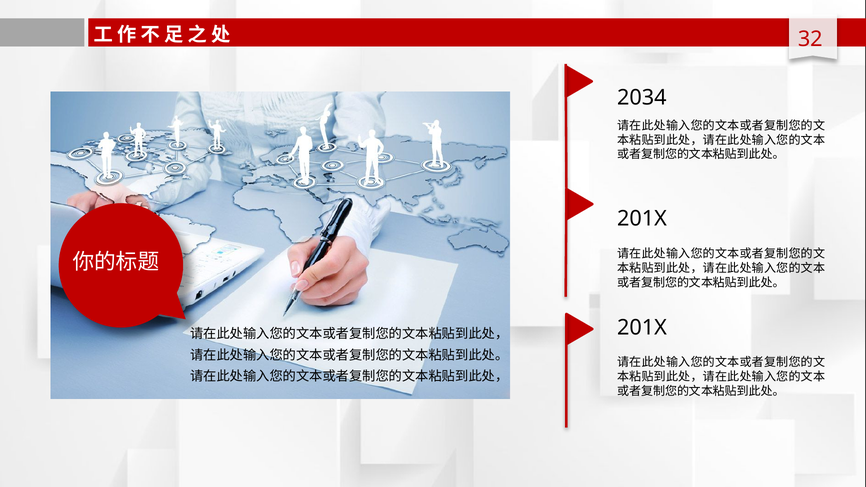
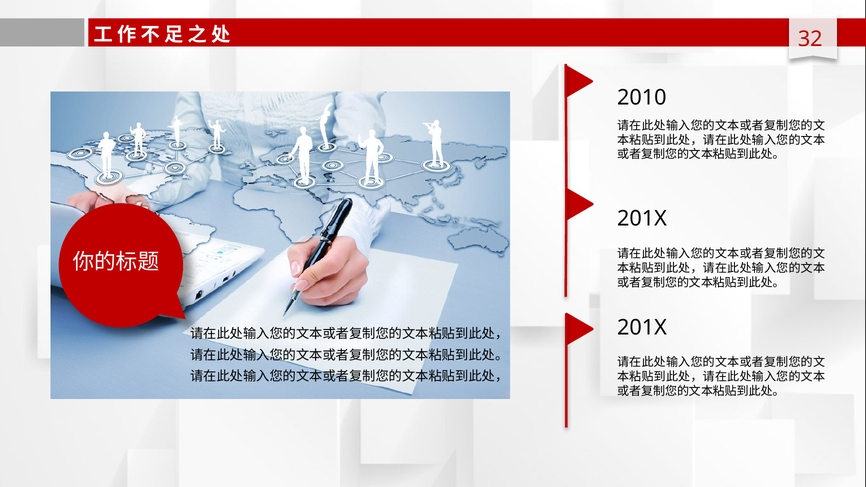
2034: 2034 -> 2010 (642, 98)
